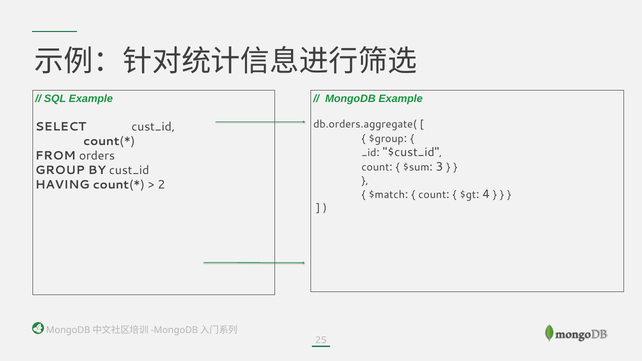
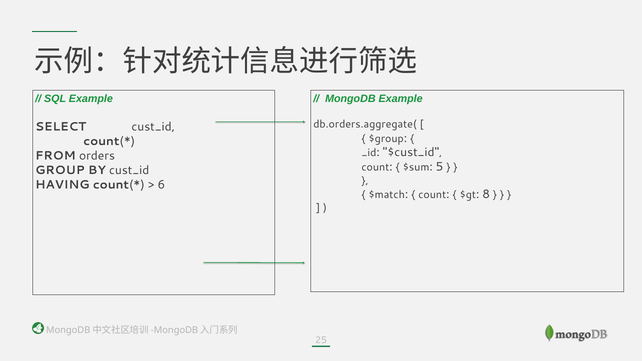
3: 3 -> 5 (440, 167)
2: 2 -> 6 (161, 185)
4: 4 -> 8 (486, 194)
